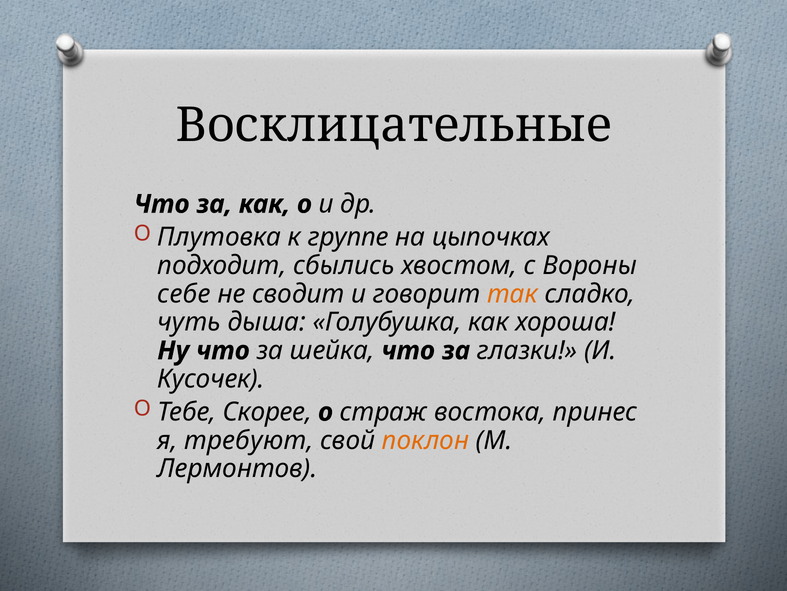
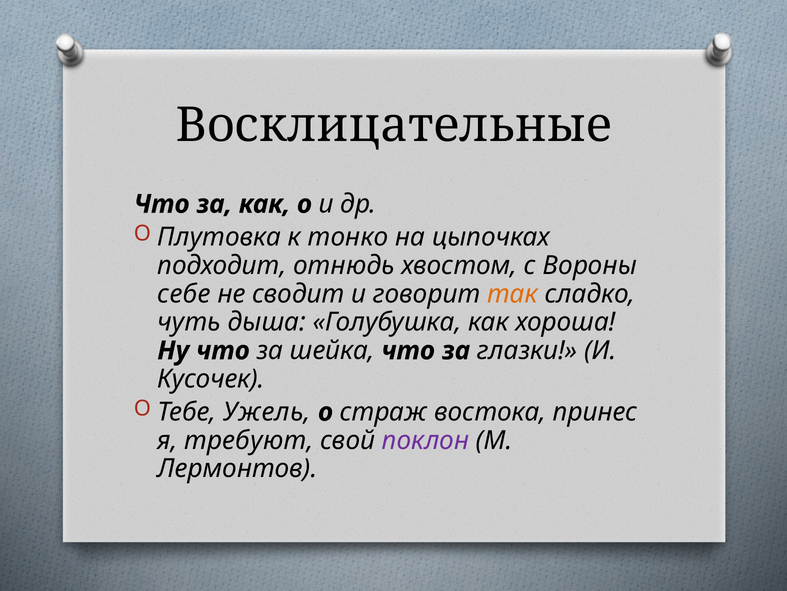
группе: группе -> тонко (348, 237)
сбылись: сбылись -> отнюдь (344, 265)
Скорее: Скорее -> Ужель (267, 412)
поклон colour: orange -> purple (426, 440)
